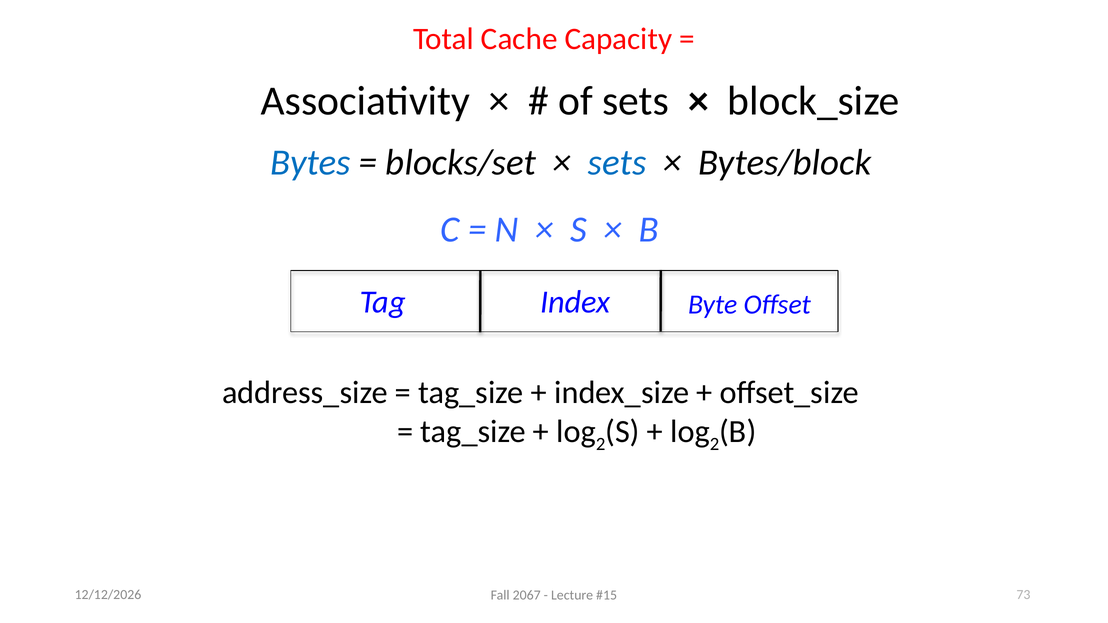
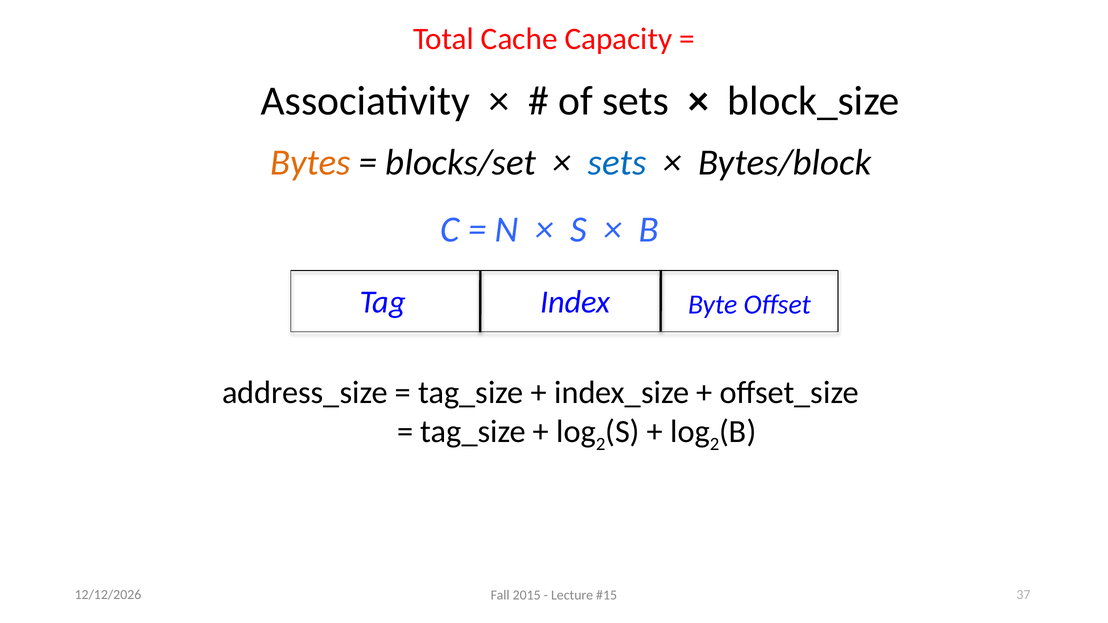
Bytes colour: blue -> orange (310, 163)
2067: 2067 -> 2015 (527, 595)
73: 73 -> 37 (1023, 595)
